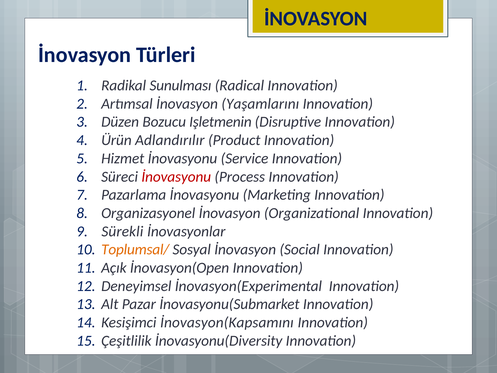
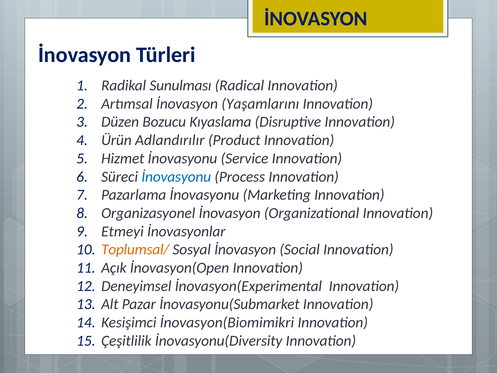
Işletmenin: Işletmenin -> Kıyaslama (220, 122)
İnovasyonu colour: red -> blue (176, 177)
Sürekli: Sürekli -> Etmeyi (122, 231)
İnovasyon(Kapsamını: İnovasyon(Kapsamını -> İnovasyon(Biomimikri (227, 322)
